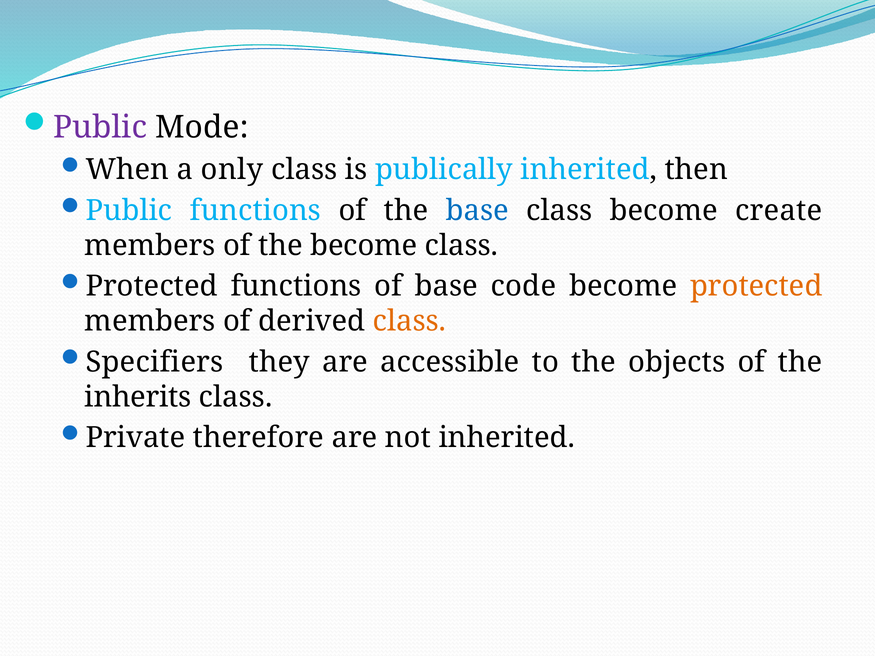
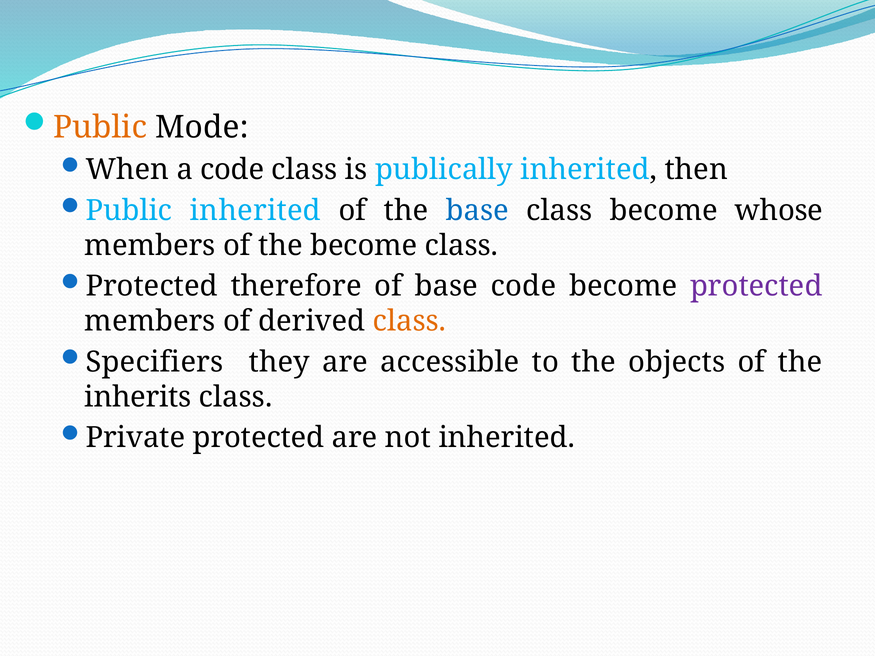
Public colour: purple -> orange (100, 128)
a only: only -> code (232, 170)
Public functions: functions -> inherited (255, 211)
create: create -> whose (779, 211)
Protected functions: functions -> therefore (296, 286)
protected colour: orange -> purple (756, 286)
Private therefore: therefore -> protected (259, 438)
